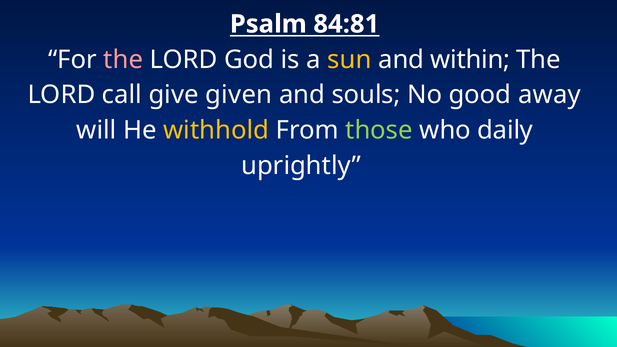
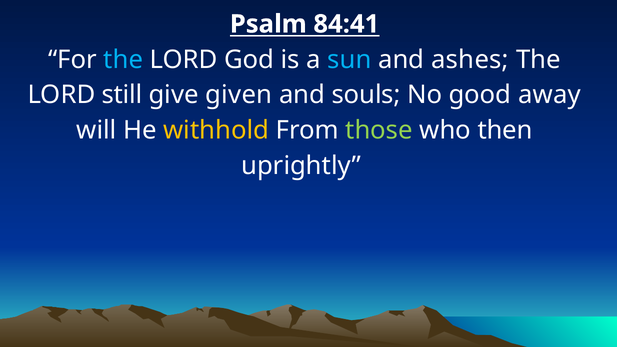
84:81: 84:81 -> 84:41 (346, 24)
the colour: pink -> light blue (123, 60)
sun colour: yellow -> light blue (349, 60)
within: within -> ashes (470, 60)
call: call -> still (122, 95)
daily: daily -> then (505, 130)
